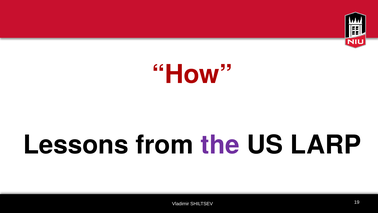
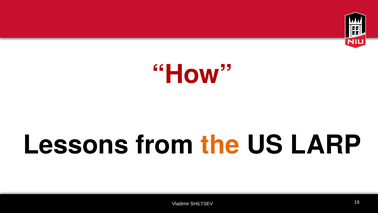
the colour: purple -> orange (220, 145)
